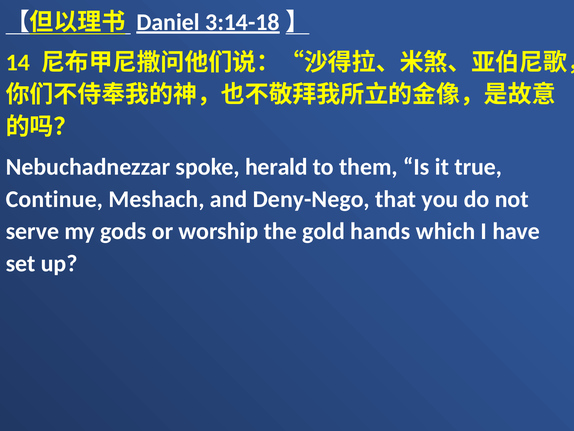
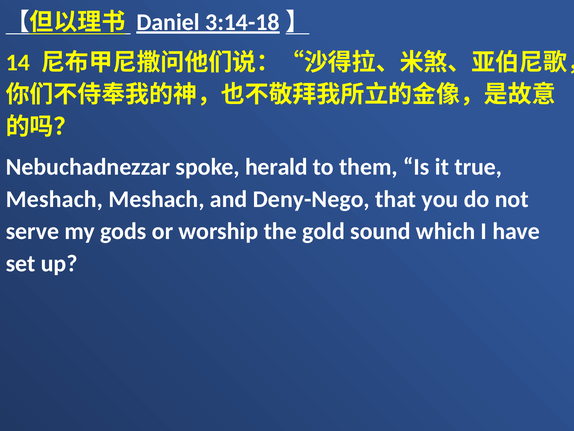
Continue: Continue -> Meshach (54, 199)
hands: hands -> sound (380, 231)
